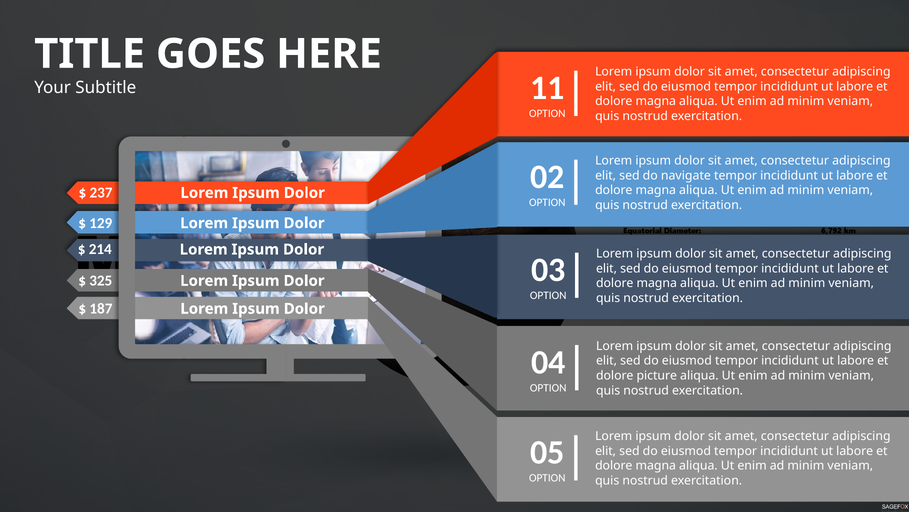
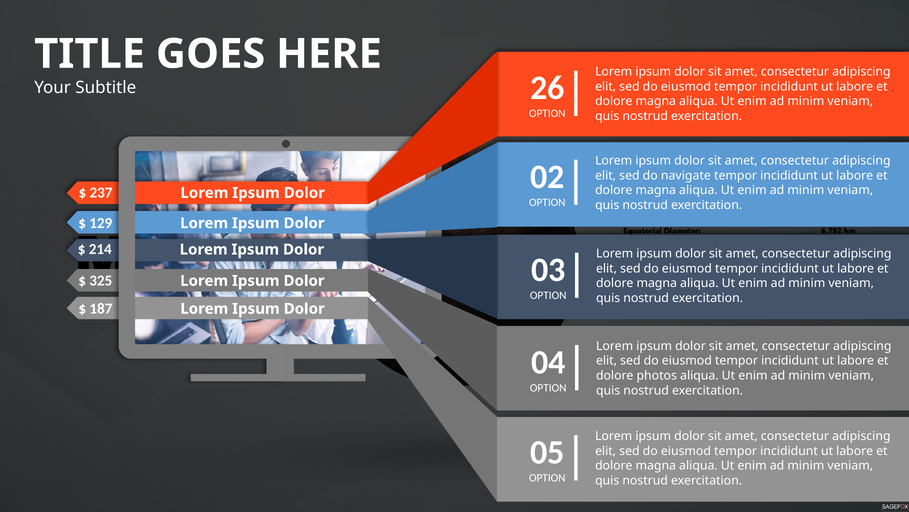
11: 11 -> 26 (547, 88)
picture: picture -> photos (657, 375)
